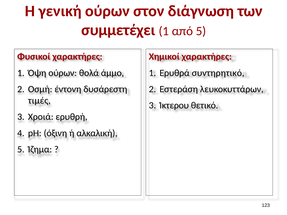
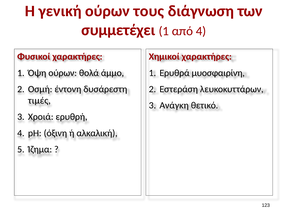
στον: στον -> τους (149, 11)
από 5: 5 -> 4 (201, 31)
συντηρητικό: συντηρητικό -> μυοσφαιρίνη (218, 73)
Ίκτερου: Ίκτερου -> Ανάγκη (174, 105)
